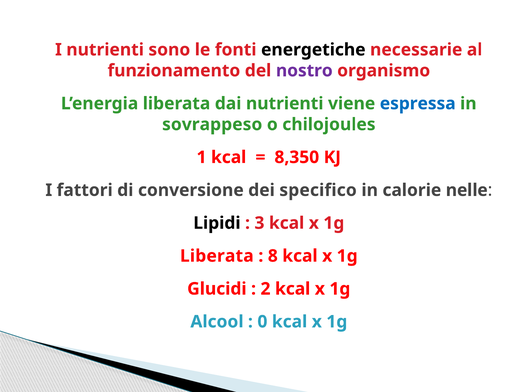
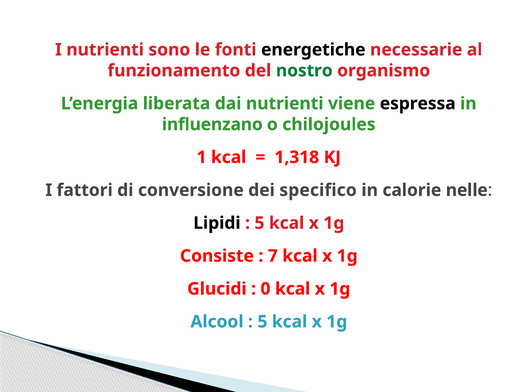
nostro colour: purple -> green (304, 71)
espressa colour: blue -> black (418, 103)
sovrappeso: sovrappeso -> influenzano (212, 124)
8,350: 8,350 -> 1,318 (297, 157)
3: 3 -> 5 (259, 223)
Liberata: Liberata -> Consiste (217, 256)
8: 8 -> 7 (273, 256)
2: 2 -> 0 (265, 288)
0: 0 -> 5 (262, 321)
